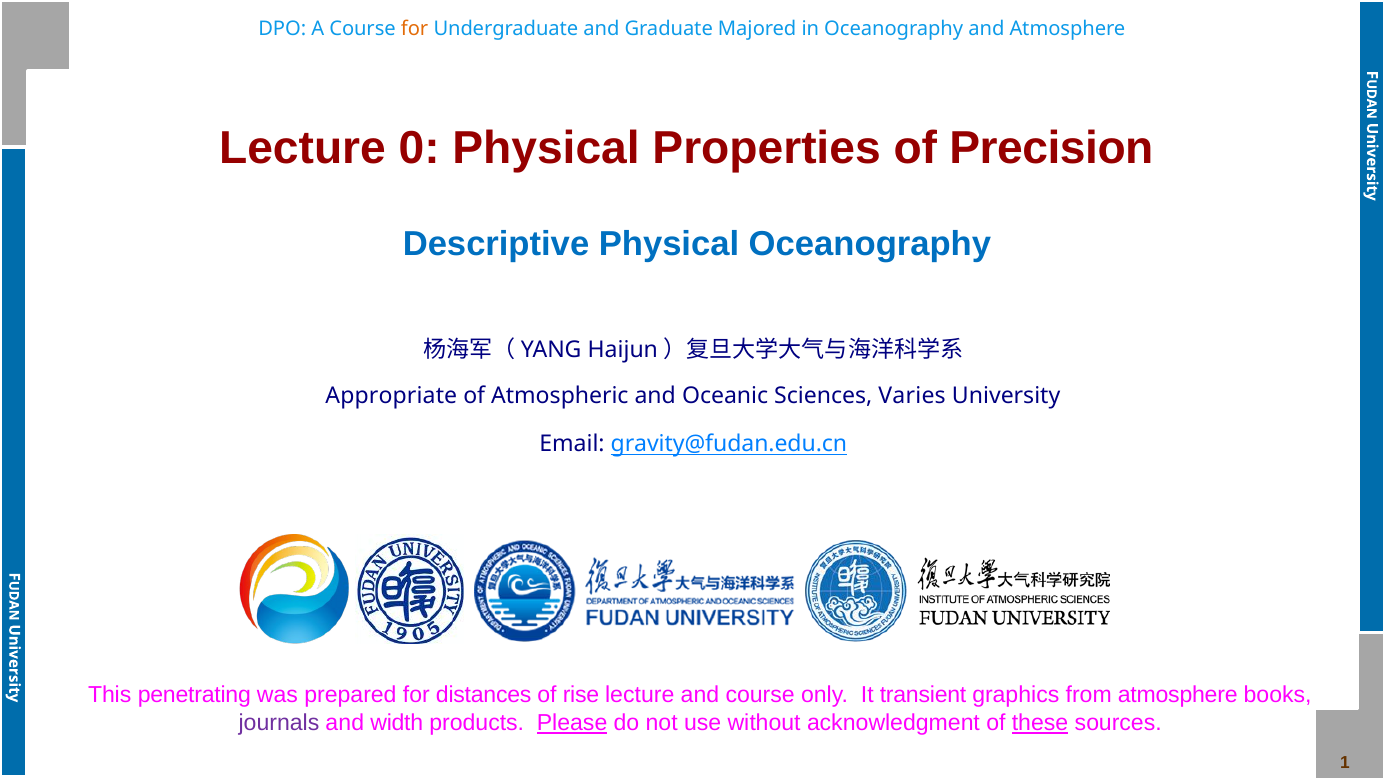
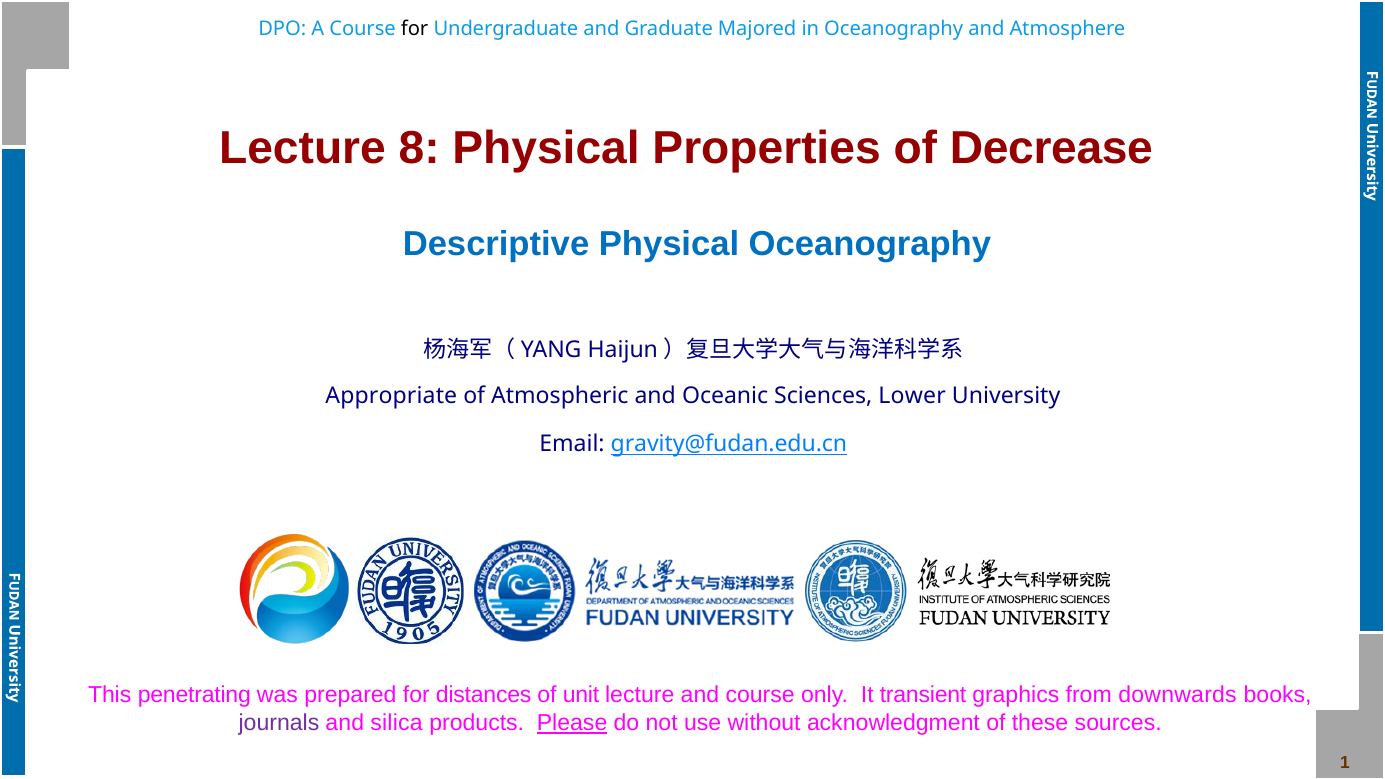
for colour: orange -> black (415, 28)
0: 0 -> 8 (419, 148)
Precision: Precision -> Decrease (1051, 148)
Varies: Varies -> Lower (912, 396)
rise: rise -> unit (581, 695)
from atmosphere: atmosphere -> downwards (1178, 695)
width: width -> silica (397, 723)
these underline: present -> none (1040, 723)
